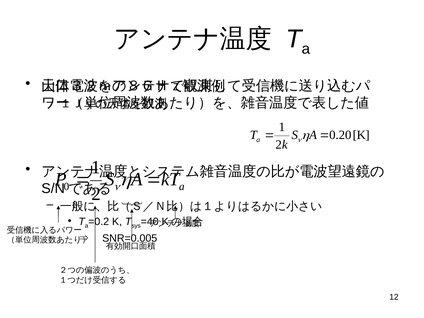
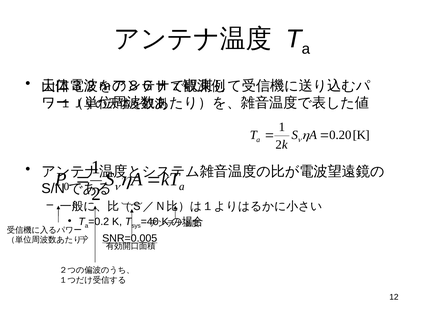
SNR=0.005 underline: none -> present (130, 238)
